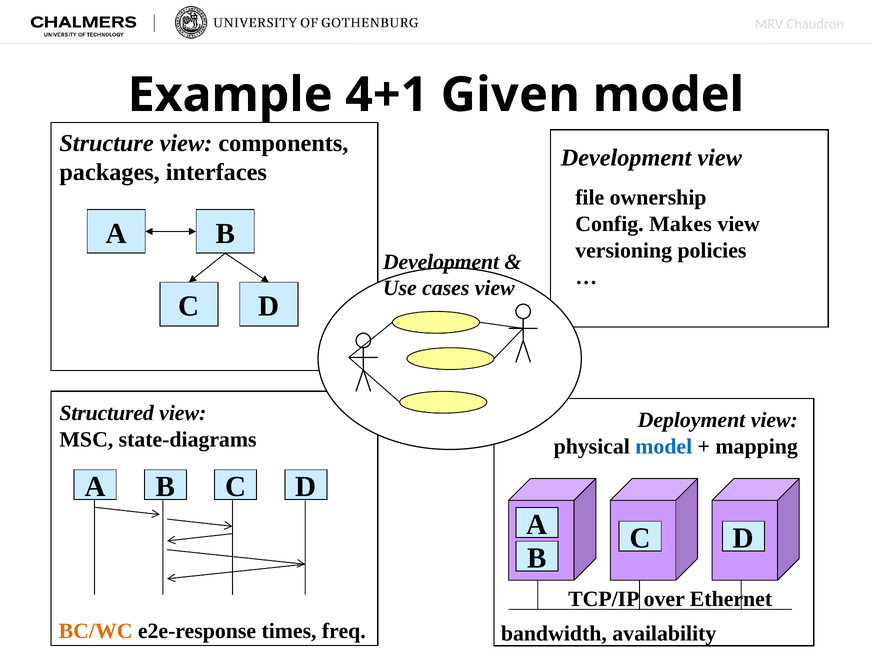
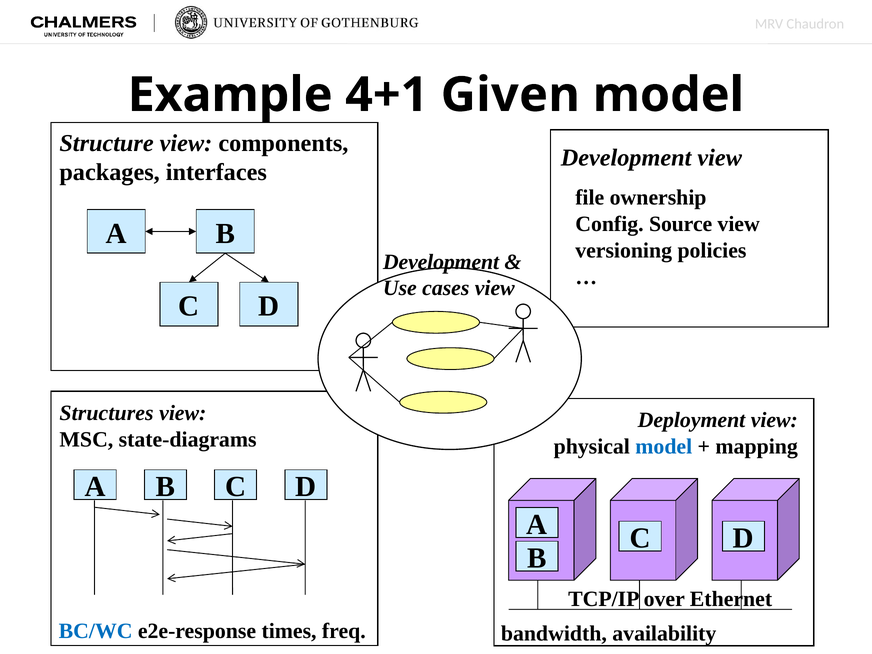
Makes: Makes -> Source (681, 224)
Structured: Structured -> Structures (107, 413)
BC/WC colour: orange -> blue (96, 631)
